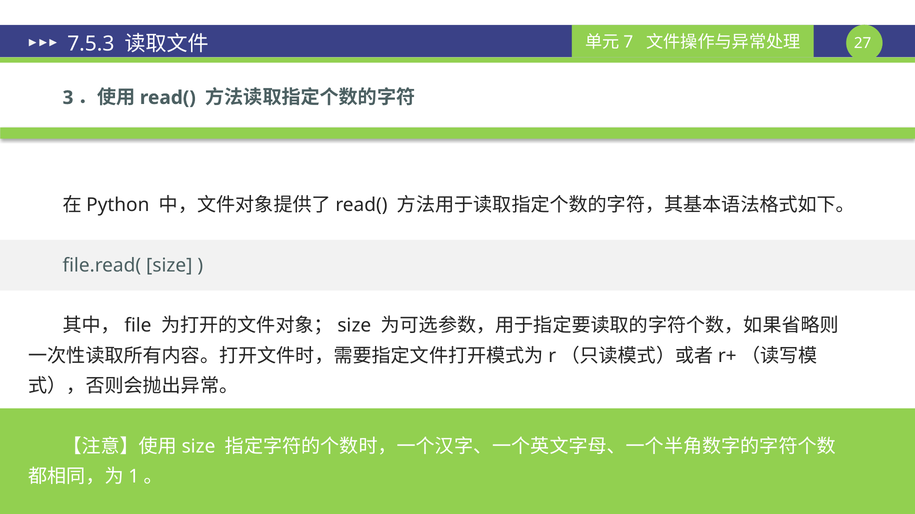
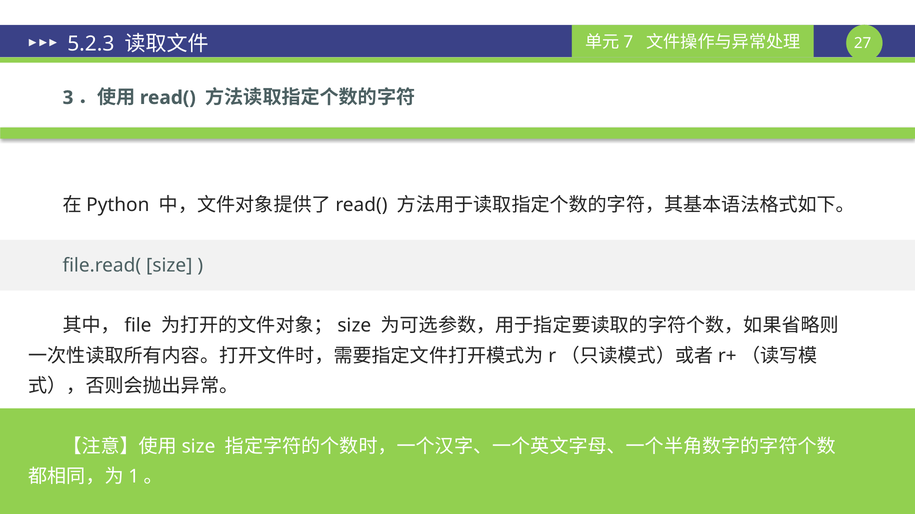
7.5.3: 7.5.3 -> 5.2.3 (91, 44)
